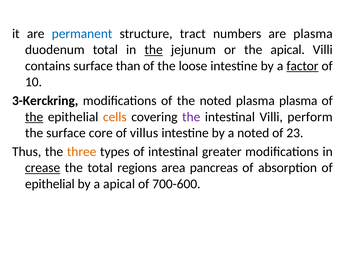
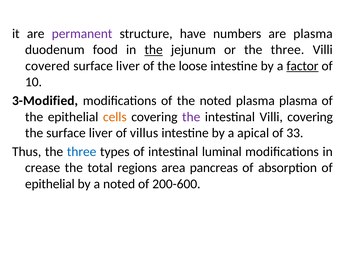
permanent colour: blue -> purple (82, 34)
tract: tract -> have (193, 34)
duodenum total: total -> food (105, 50)
or the apical: apical -> three (288, 50)
contains: contains -> covered (48, 66)
than: than -> liver (128, 66)
3-Kerckring: 3-Kerckring -> 3-Modified (45, 101)
the underline: present -> none (34, 117)
Villi perform: perform -> covering (310, 117)
the surface core: core -> liver (101, 133)
a noted: noted -> apical (253, 133)
23: 23 -> 33 (295, 133)
three colour: orange -> blue (82, 152)
greater: greater -> luminal (222, 152)
crease underline: present -> none (43, 168)
a apical: apical -> noted (119, 184)
700-600: 700-600 -> 200-600 (176, 184)
